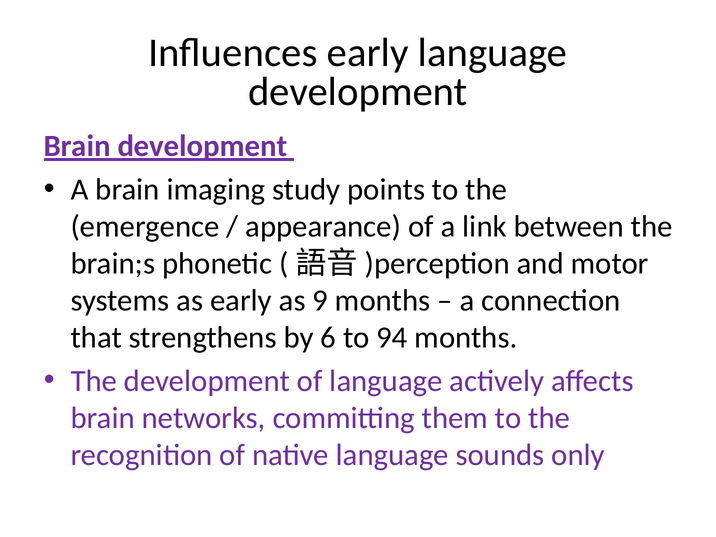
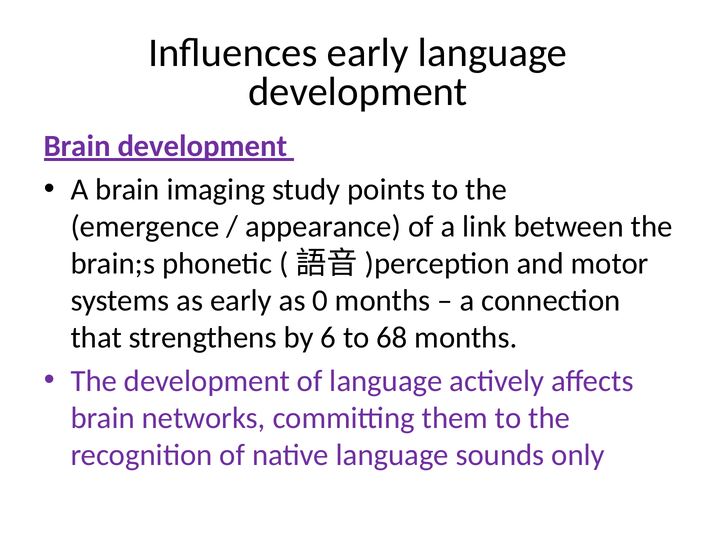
9: 9 -> 0 (320, 301)
94: 94 -> 68 (392, 338)
